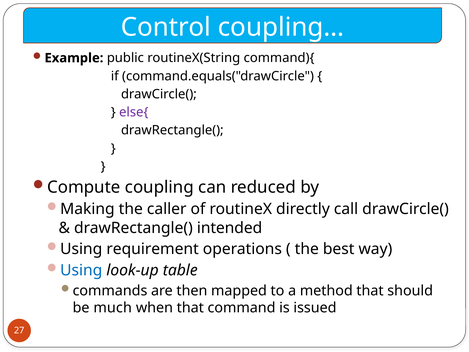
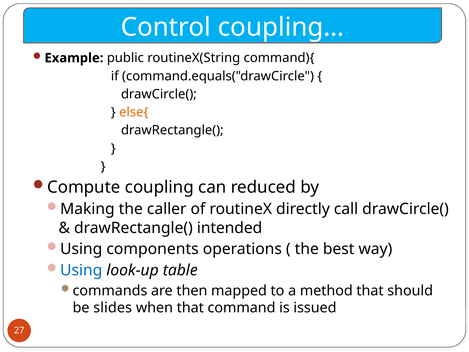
else{ colour: purple -> orange (134, 112)
requirement: requirement -> components (153, 249)
much: much -> slides (113, 308)
